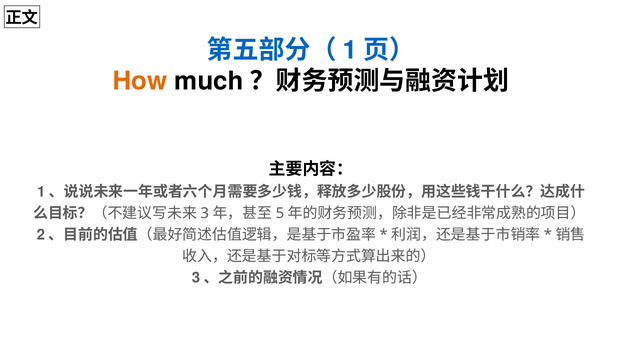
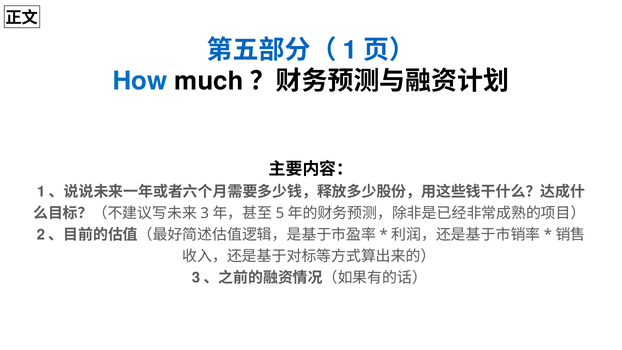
How colour: orange -> blue (140, 81)
